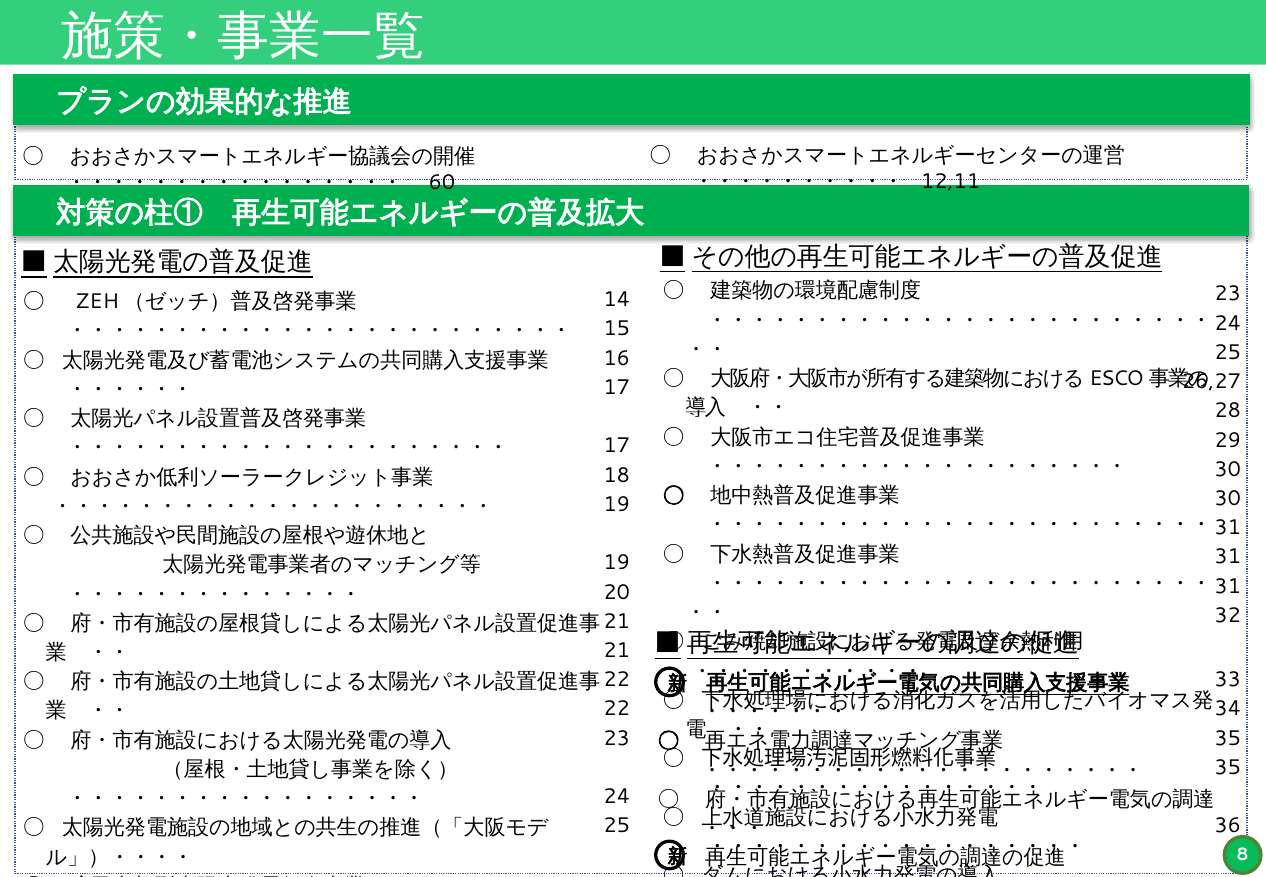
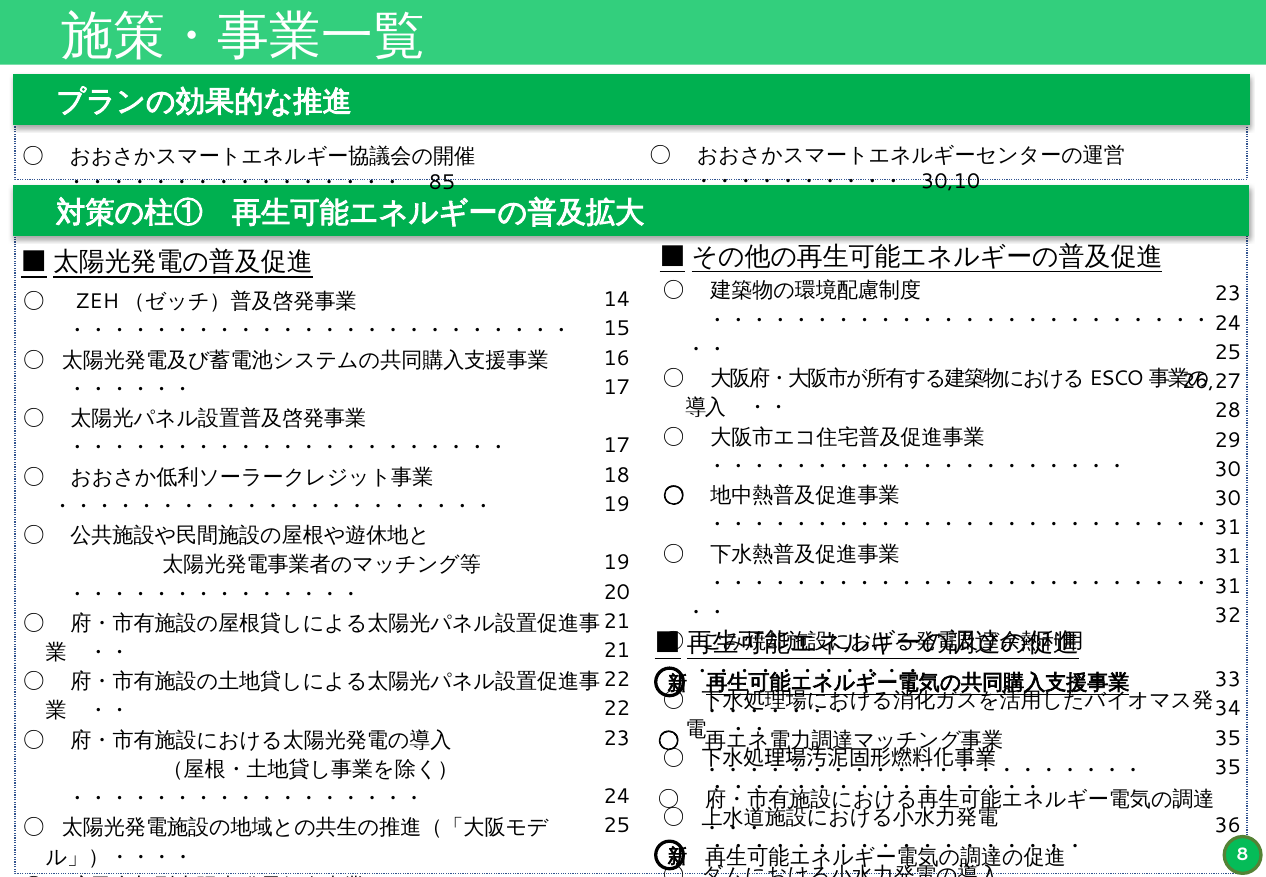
60: 60 -> 85 (442, 182)
12,11: 12,11 -> 30,10 (951, 182)
